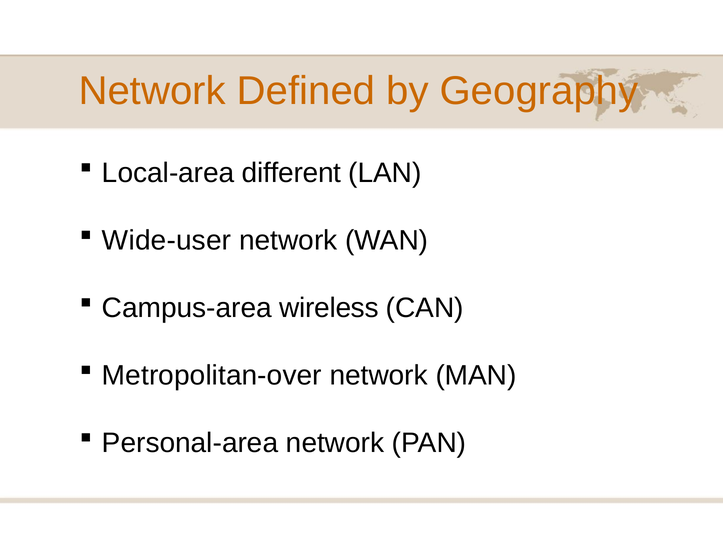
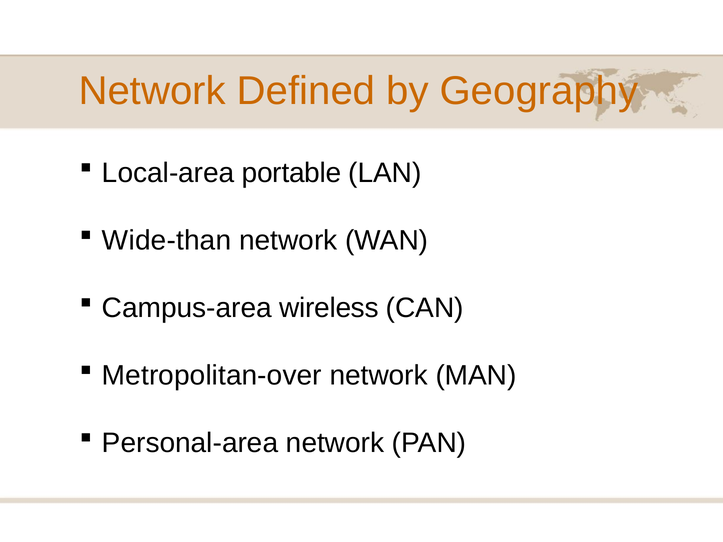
different: different -> portable (292, 173)
Wide-user: Wide-user -> Wide-than (167, 241)
